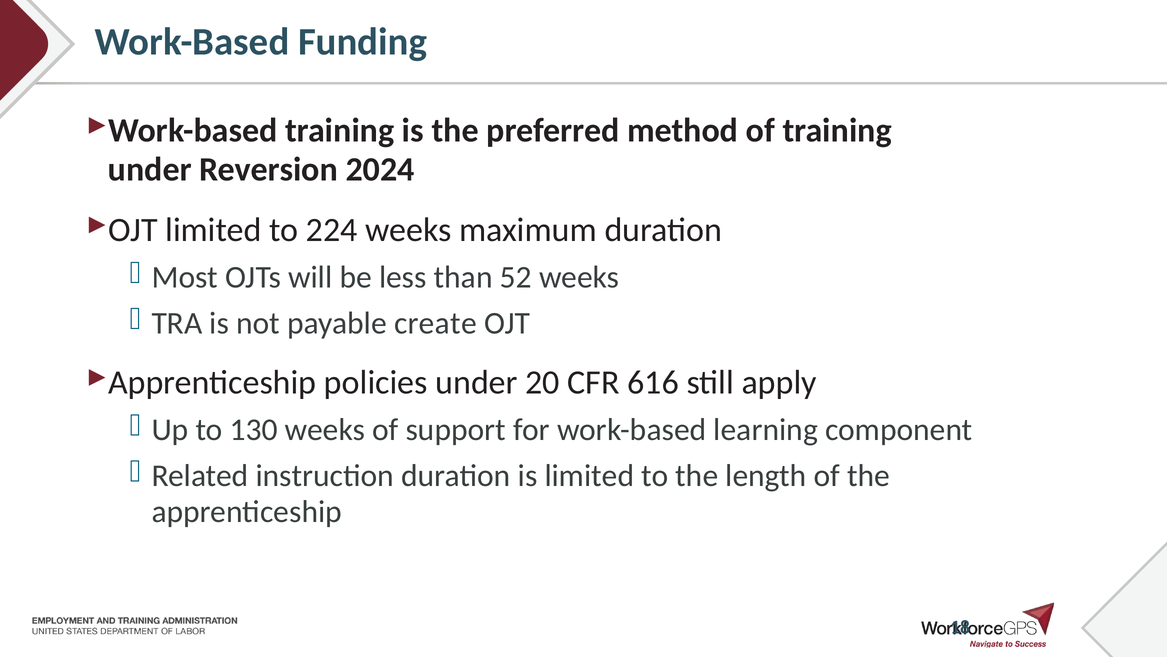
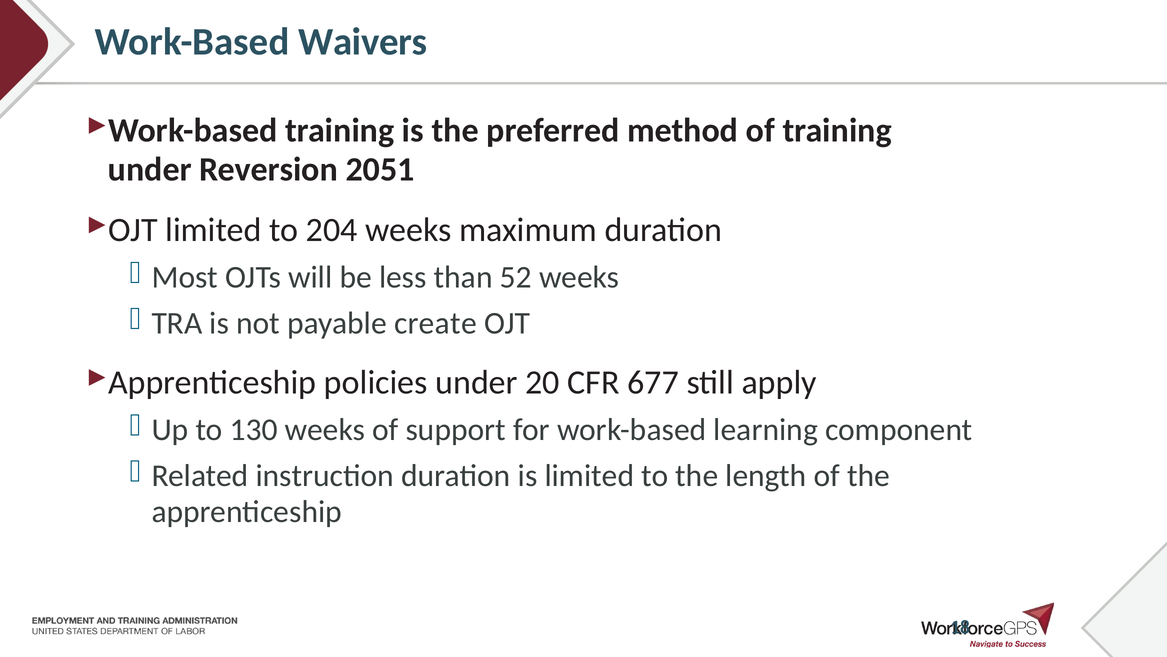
Funding: Funding -> Waivers (363, 42)
2024: 2024 -> 2051 (380, 169)
224: 224 -> 204 (332, 230)
616: 616 -> 677 (653, 382)
